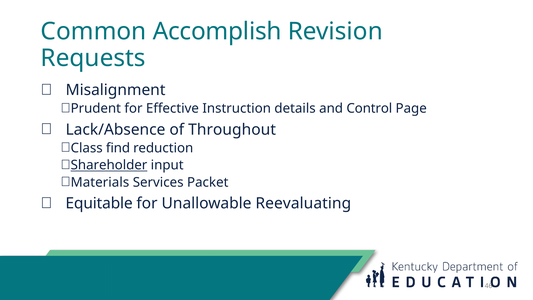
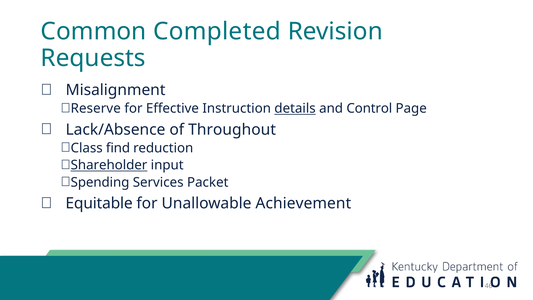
Accomplish: Accomplish -> Completed (217, 32)
Prudent: Prudent -> Reserve (96, 108)
details underline: none -> present (295, 108)
Materials: Materials -> Spending (100, 182)
Reevaluating: Reevaluating -> Achievement (303, 203)
